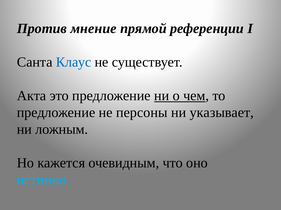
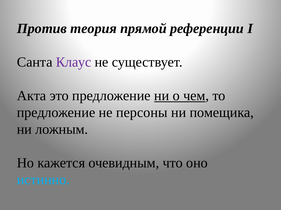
мнение: мнение -> теория (94, 28)
Клаус colour: blue -> purple (74, 62)
указывает: указывает -> помещика (222, 113)
